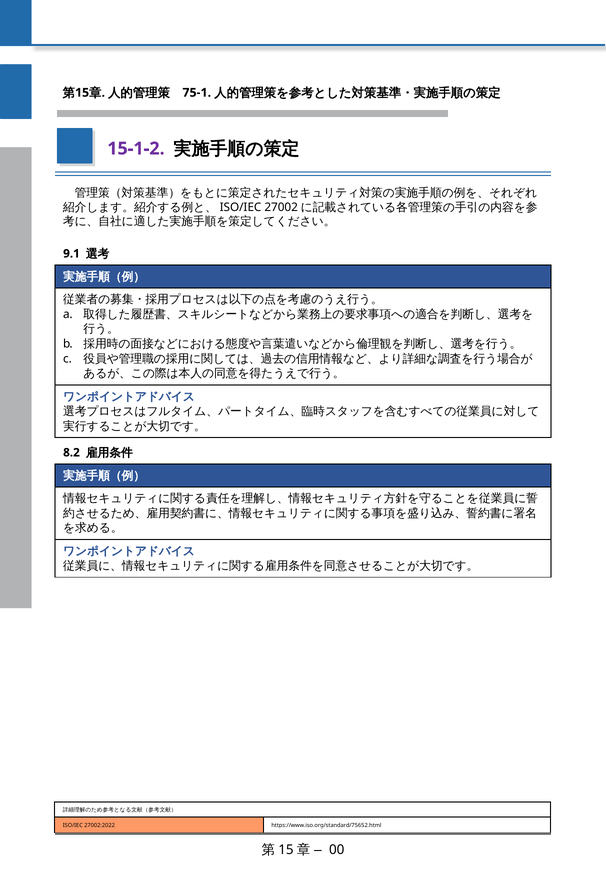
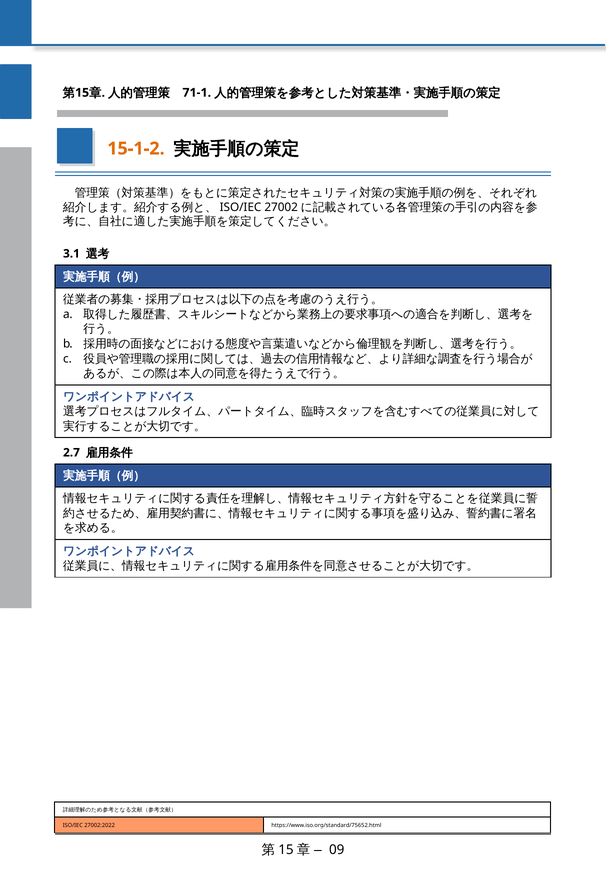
75-1: 75-1 -> 71-1 (197, 93)
15-1-2 colour: purple -> orange (136, 149)
9.1: 9.1 -> 3.1 (71, 254)
8.2: 8.2 -> 2.7 (71, 453)
00: 00 -> 09 (337, 850)
